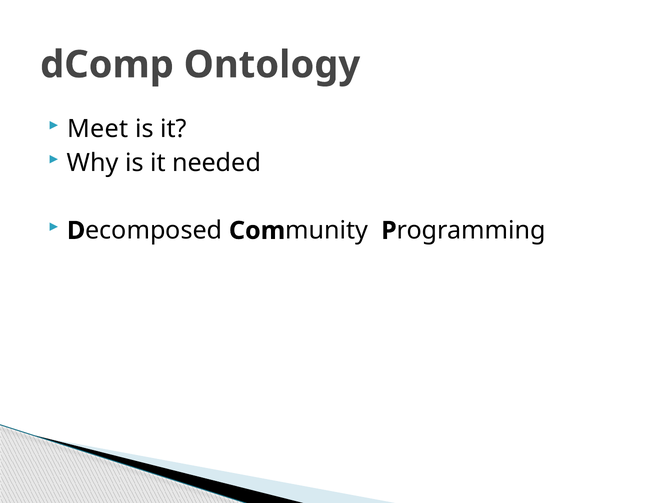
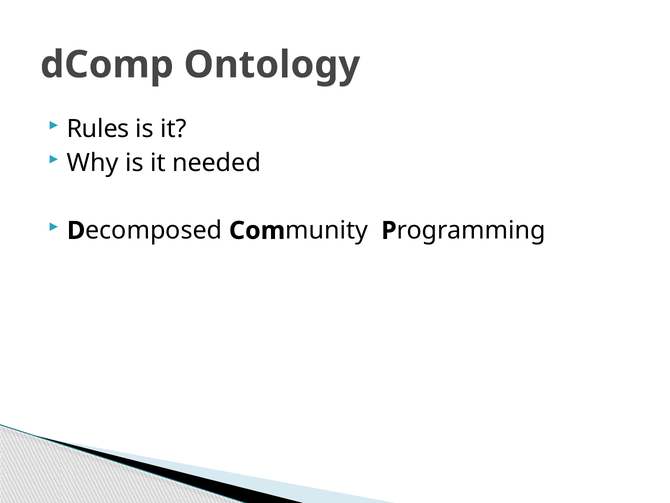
Meet: Meet -> Rules (98, 129)
